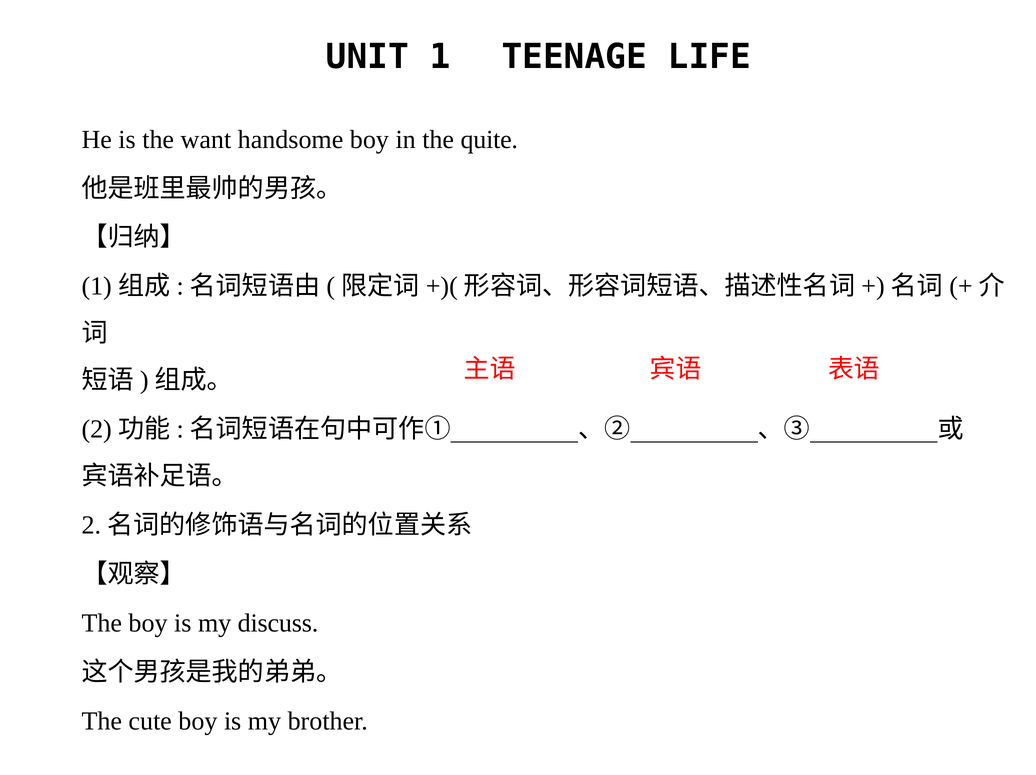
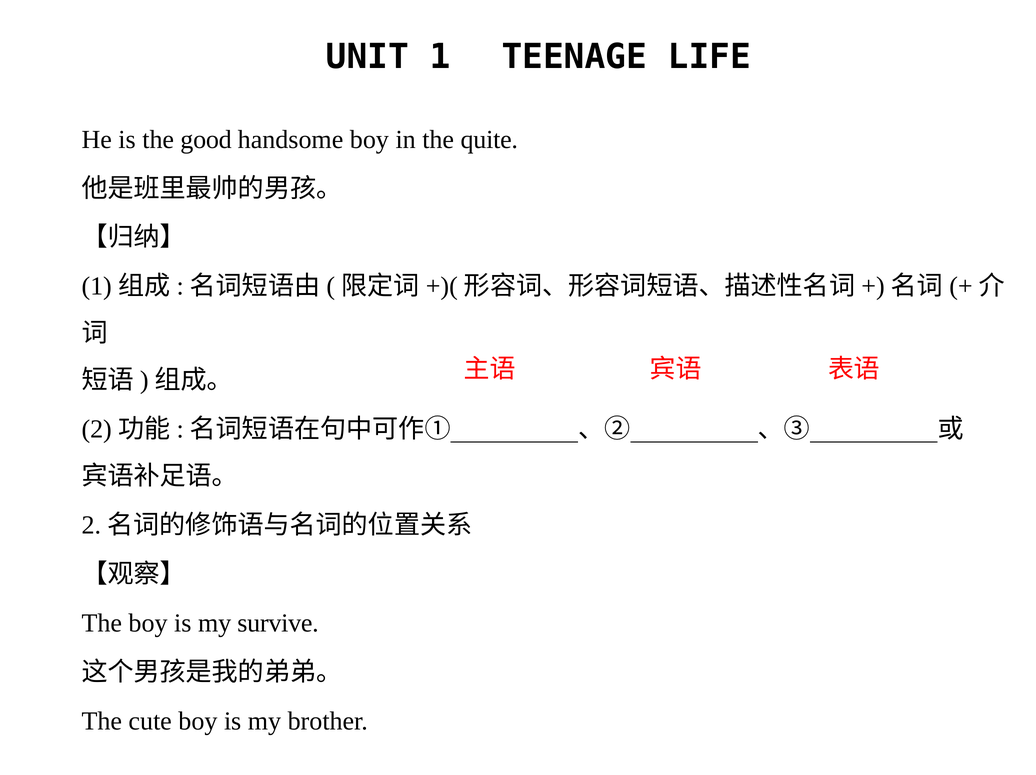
want: want -> good (206, 139)
discuss: discuss -> survive (278, 623)
